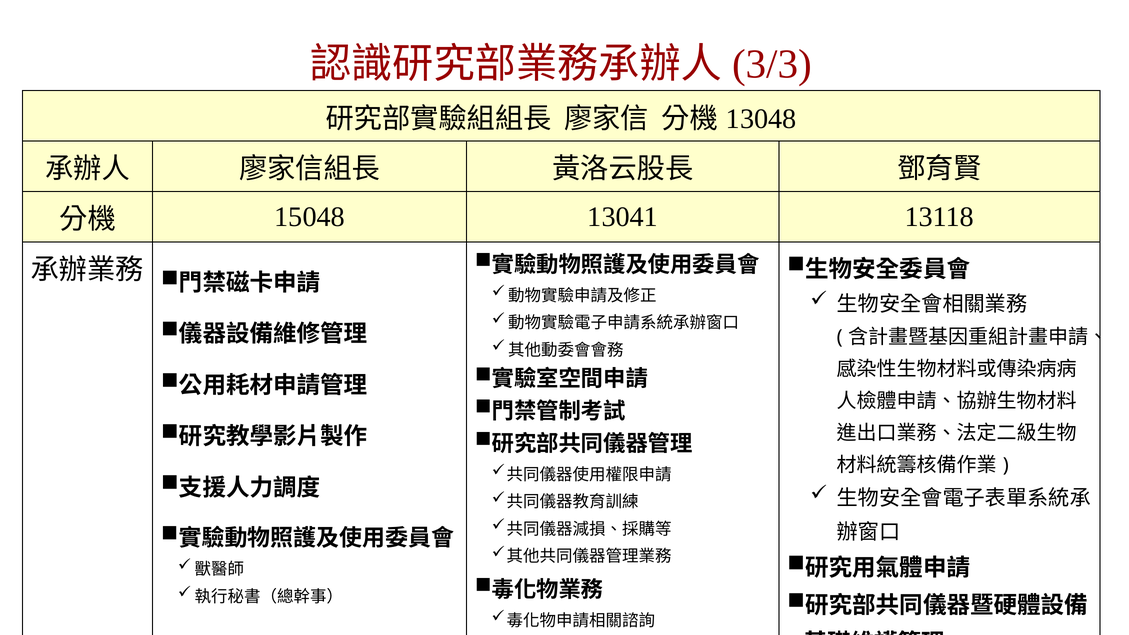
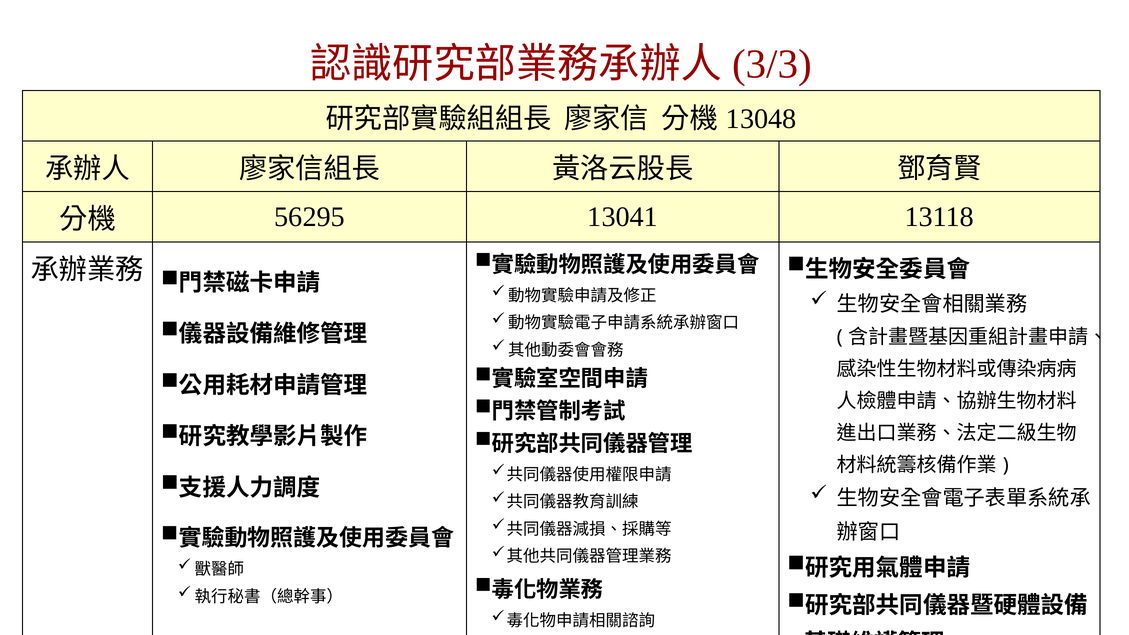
15048: 15048 -> 56295 (310, 217)
